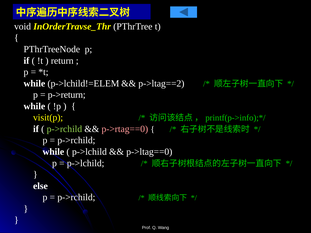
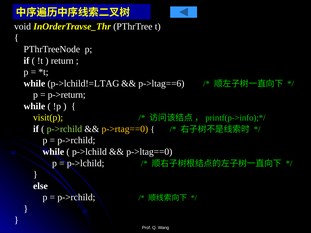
p->lchild!=ELEM: p->lchild!=ELEM -> p->lchild!=LTAG (83, 84)
p->ltag==2: p->ltag==2 -> p->ltag==6 (161, 84)
p->rtag==0 colour: pink -> yellow (125, 129)
